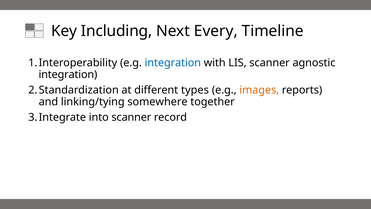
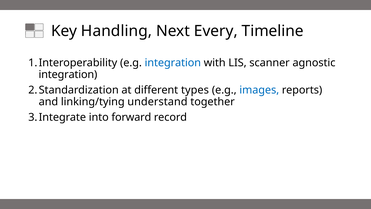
Including: Including -> Handling (116, 31)
images colour: orange -> blue (259, 90)
somewhere: somewhere -> understand (157, 102)
into scanner: scanner -> forward (131, 117)
